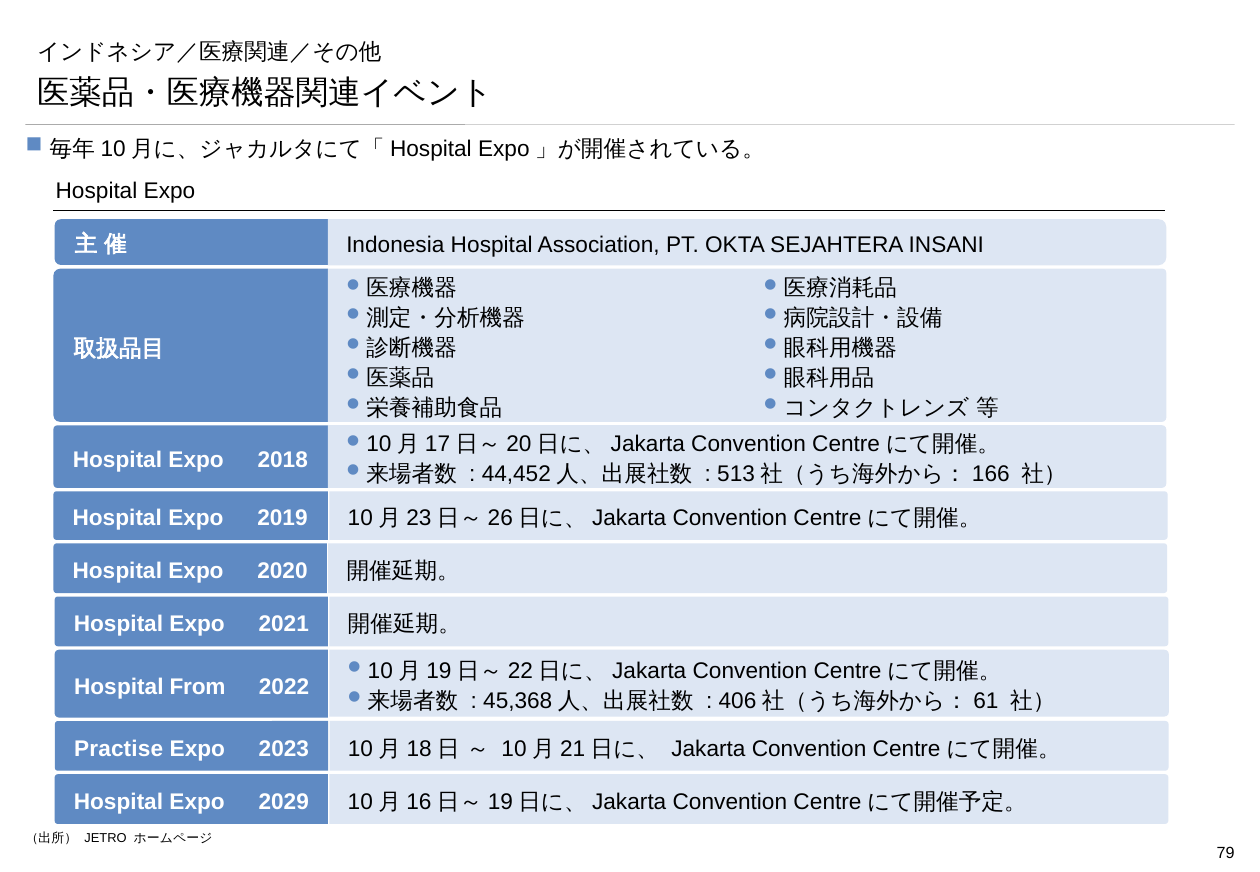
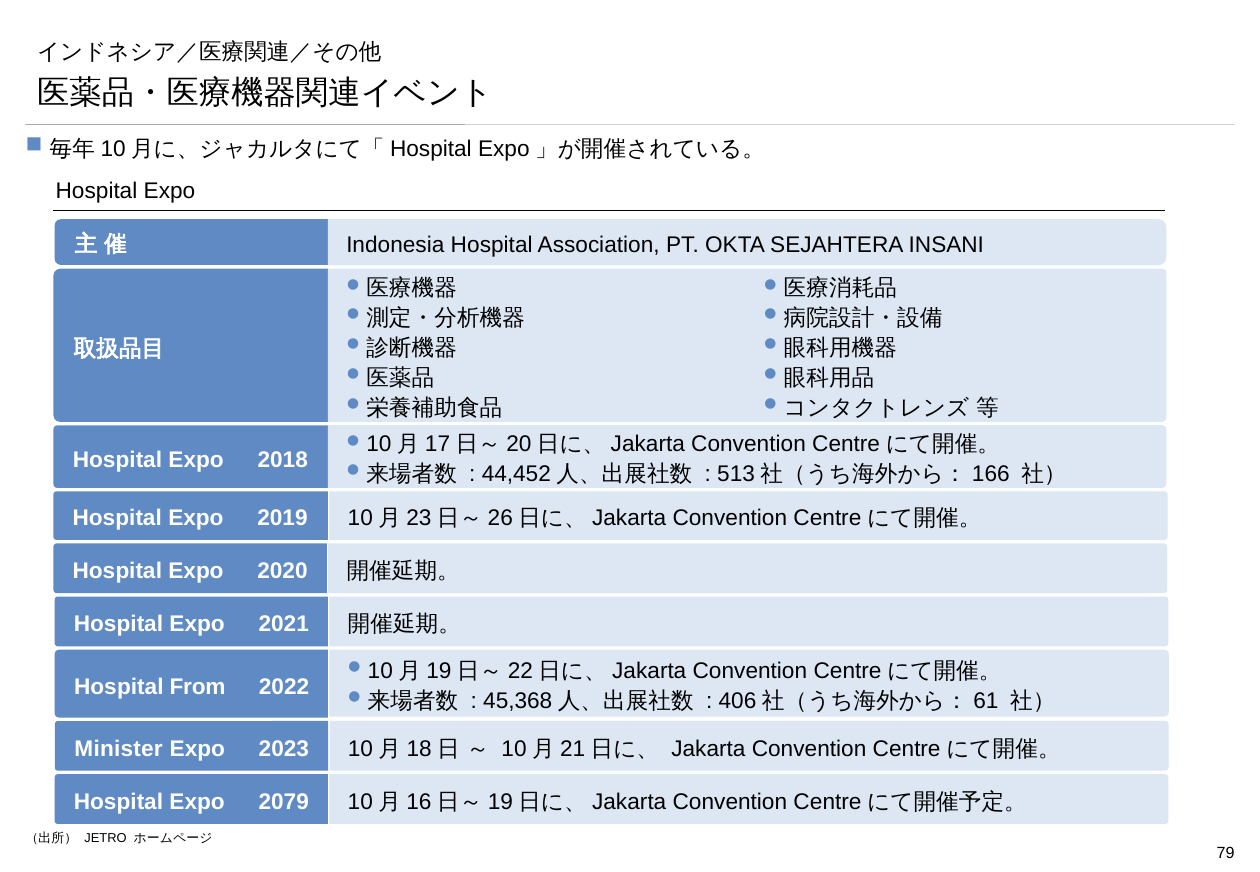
Practise: Practise -> Minister (119, 749)
2029: 2029 -> 2079 (284, 802)
